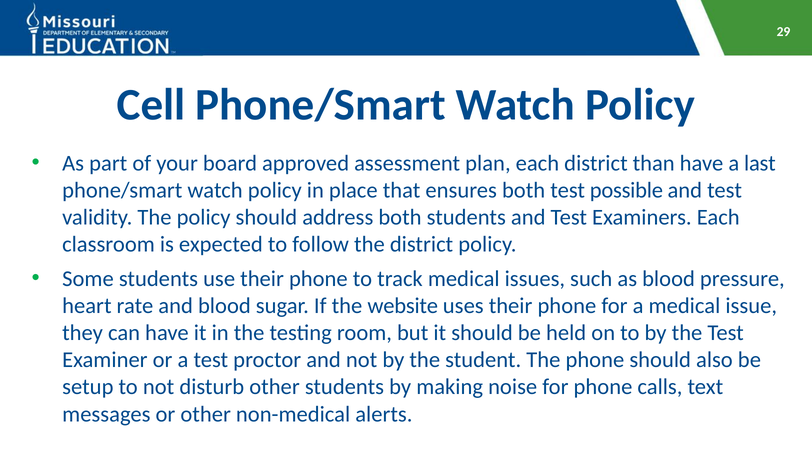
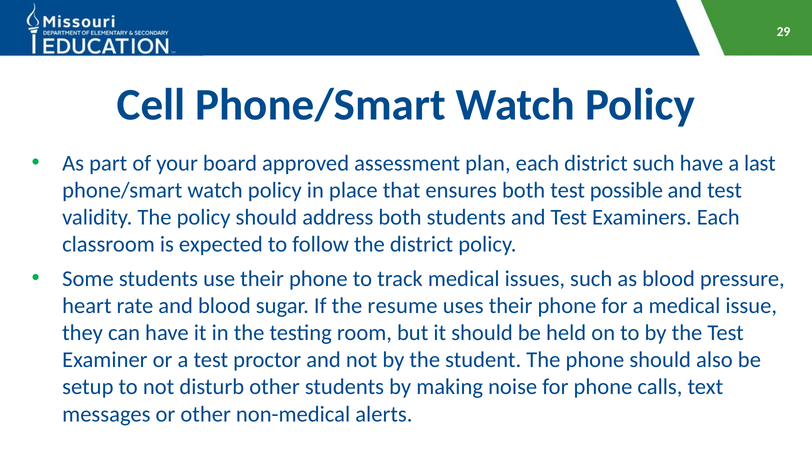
district than: than -> such (654, 163)
website: website -> resume (402, 306)
